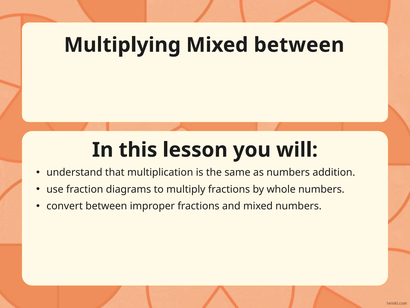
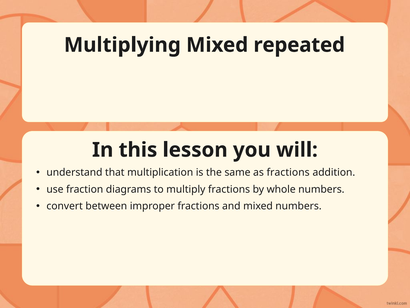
Mixed between: between -> repeated (299, 45)
as numbers: numbers -> fractions (288, 172)
